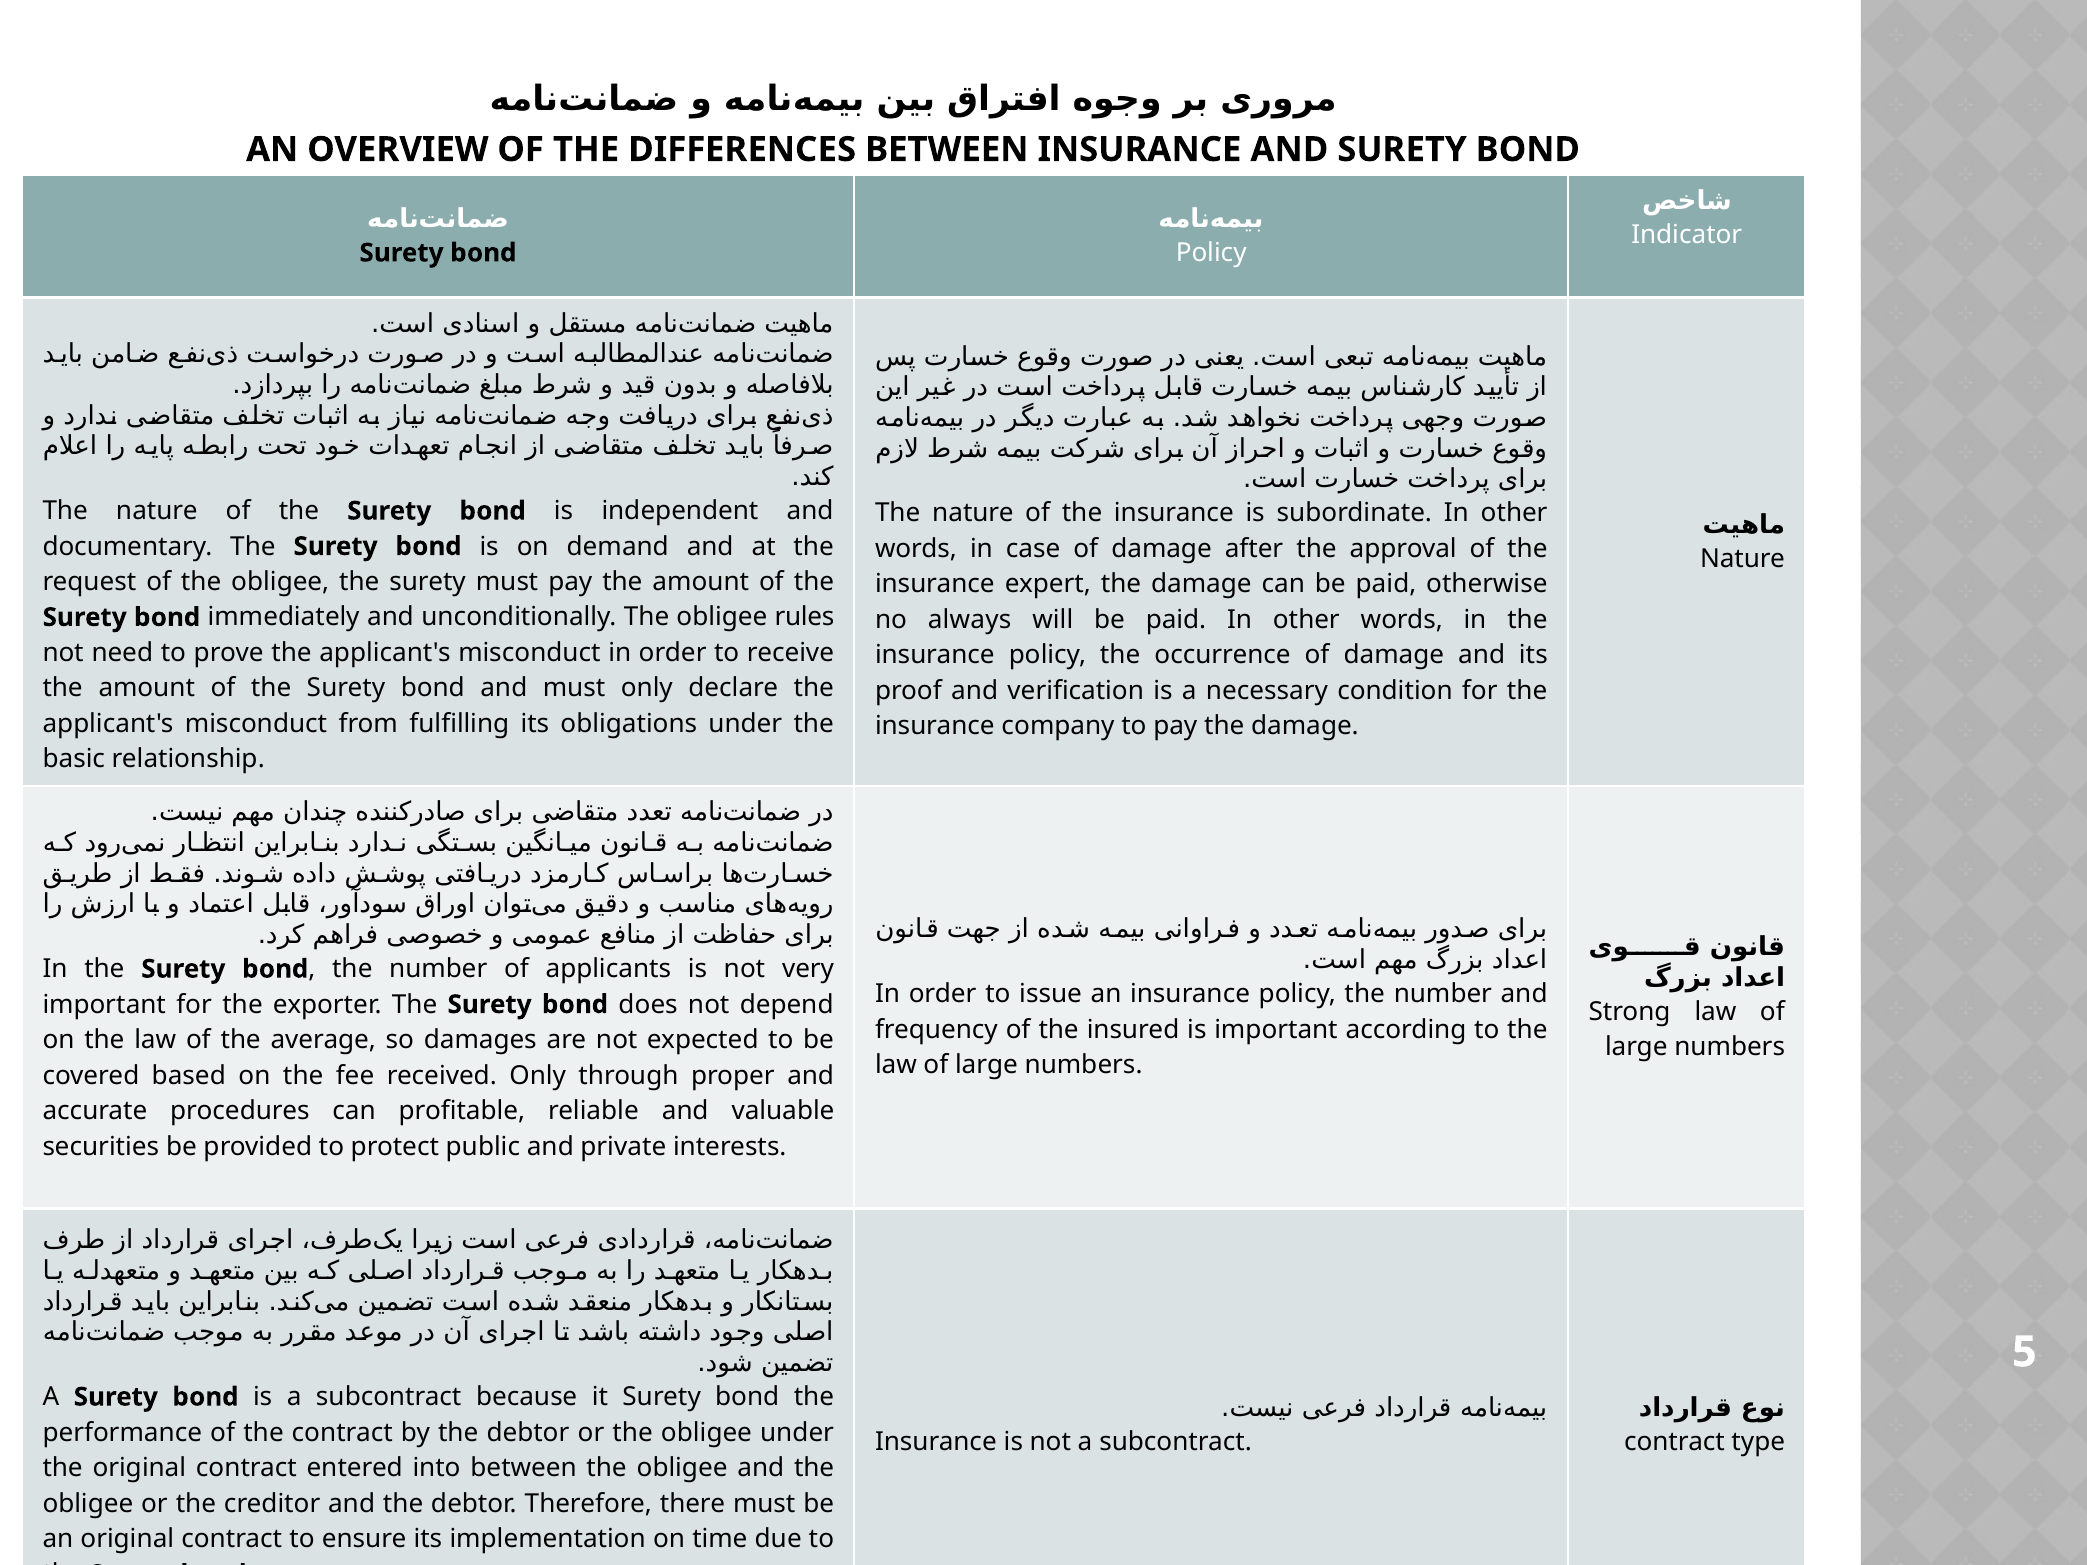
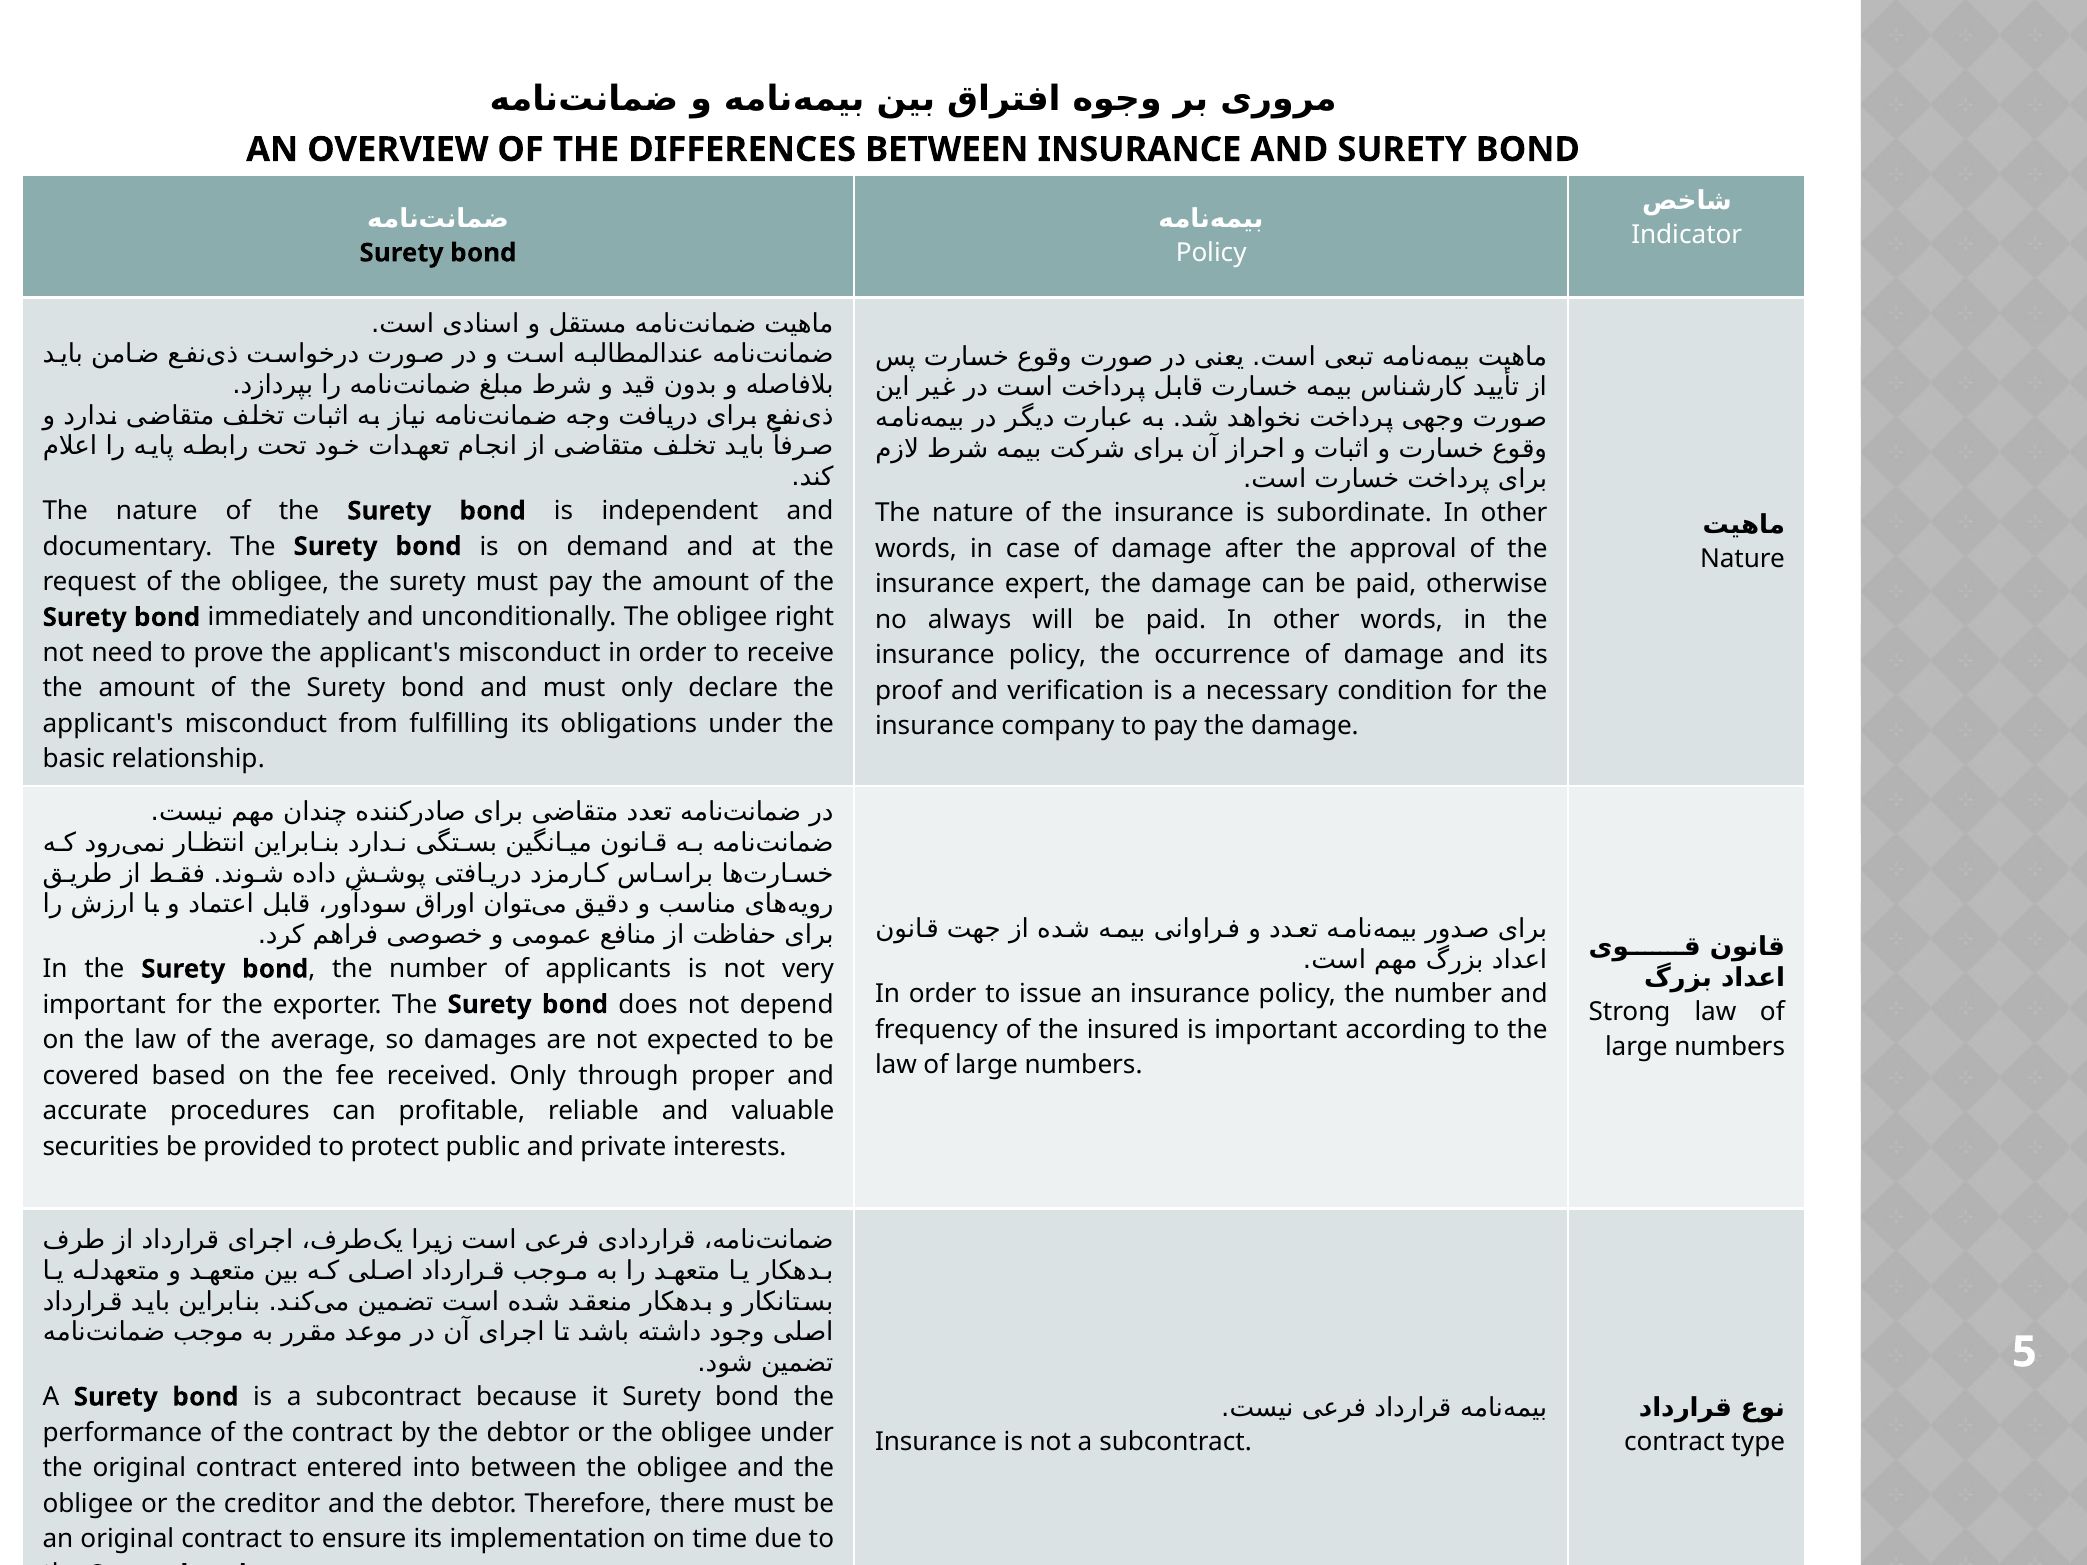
rules: rules -> right (804, 617)
